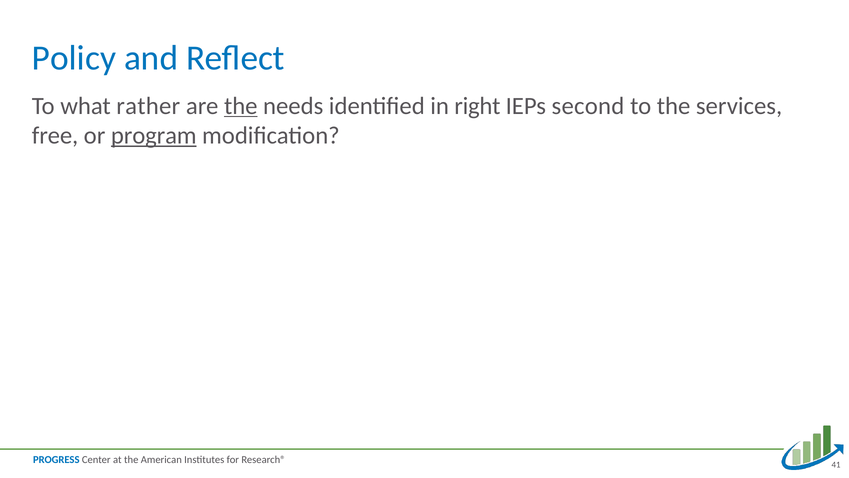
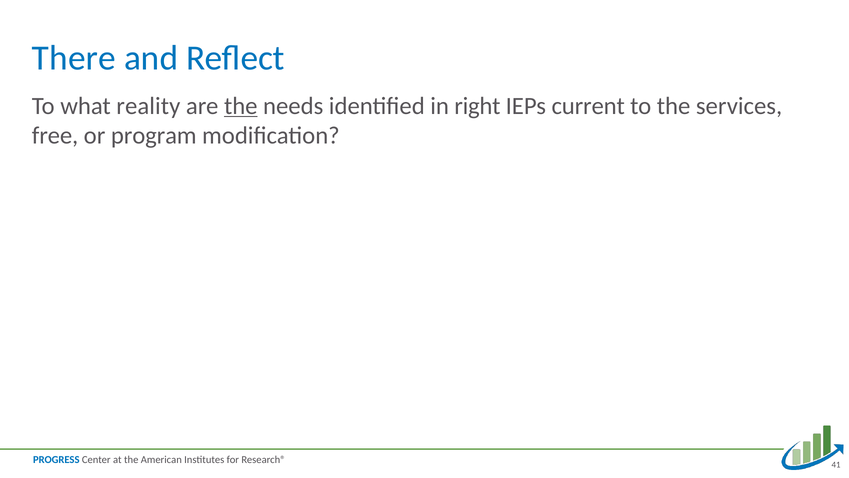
Policy: Policy -> There (74, 58)
rather: rather -> reality (148, 106)
second: second -> current (588, 106)
program underline: present -> none (154, 135)
